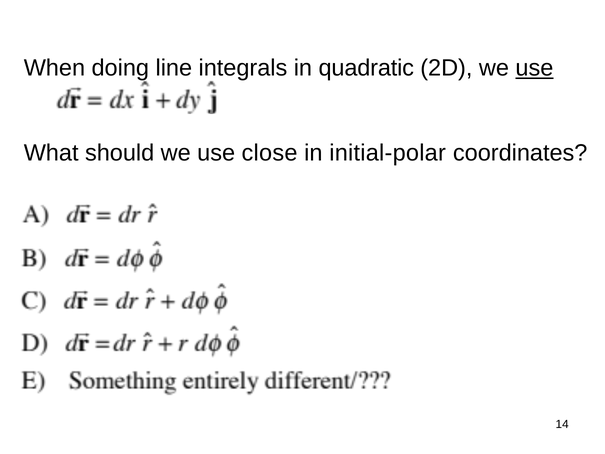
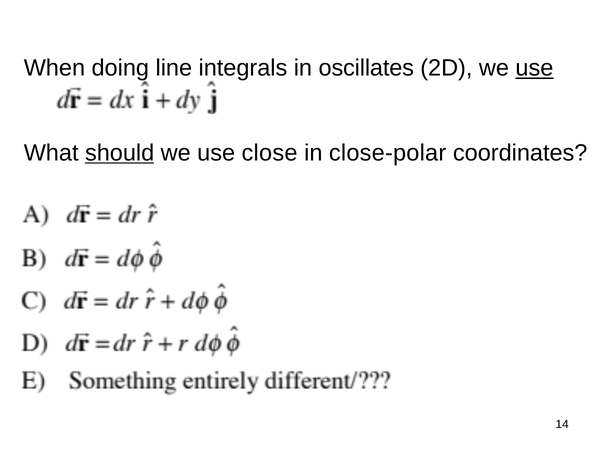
quadratic: quadratic -> oscillates (366, 68)
should underline: none -> present (120, 153)
initial-polar: initial-polar -> close-polar (388, 153)
